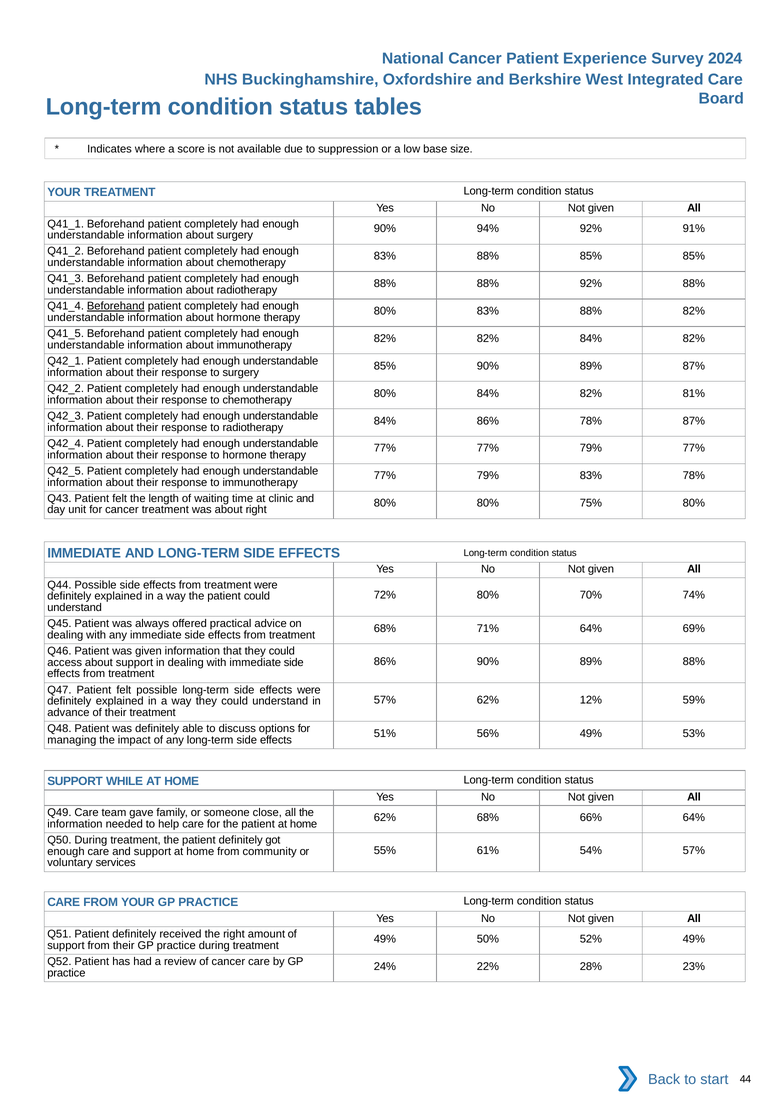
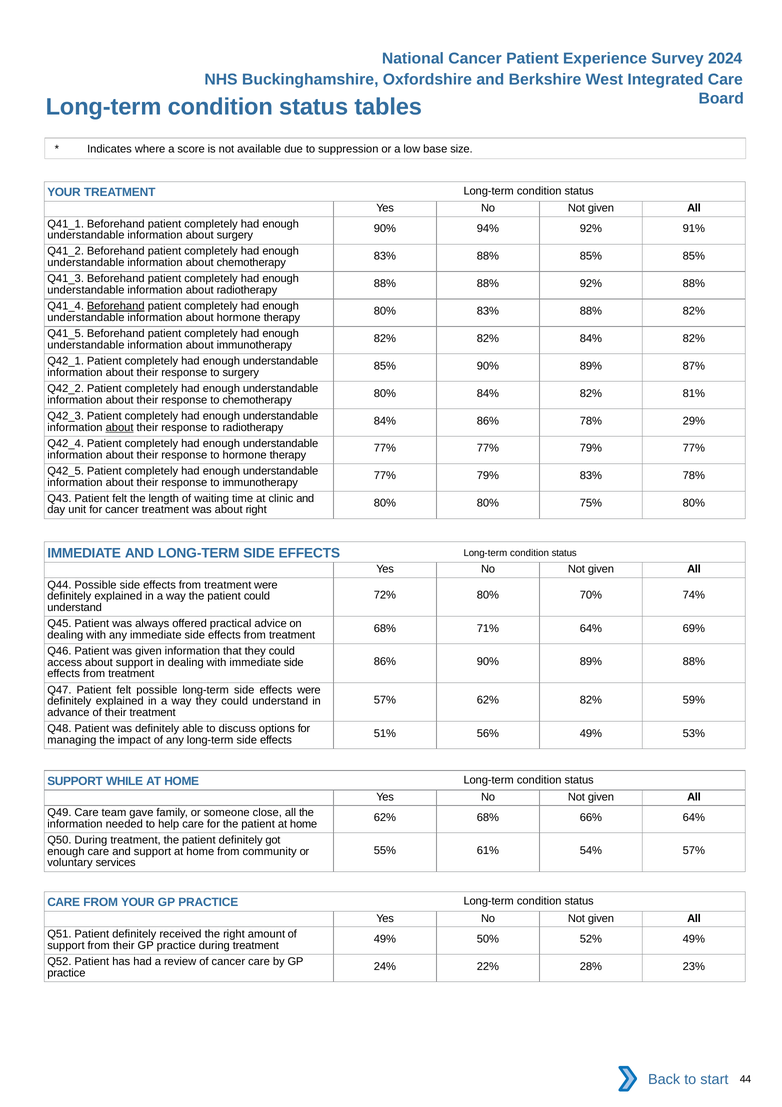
78% 87%: 87% -> 29% (694, 421)
about underline: none -> present (120, 427)
62% 12%: 12% -> 82% (591, 700)
